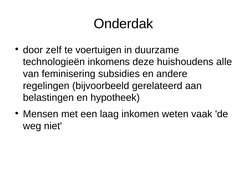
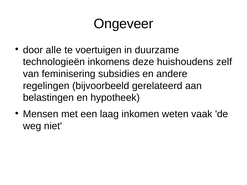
Onderdak: Onderdak -> Ongeveer (123, 24)
zelf: zelf -> alle (54, 50)
alle: alle -> zelf (224, 62)
